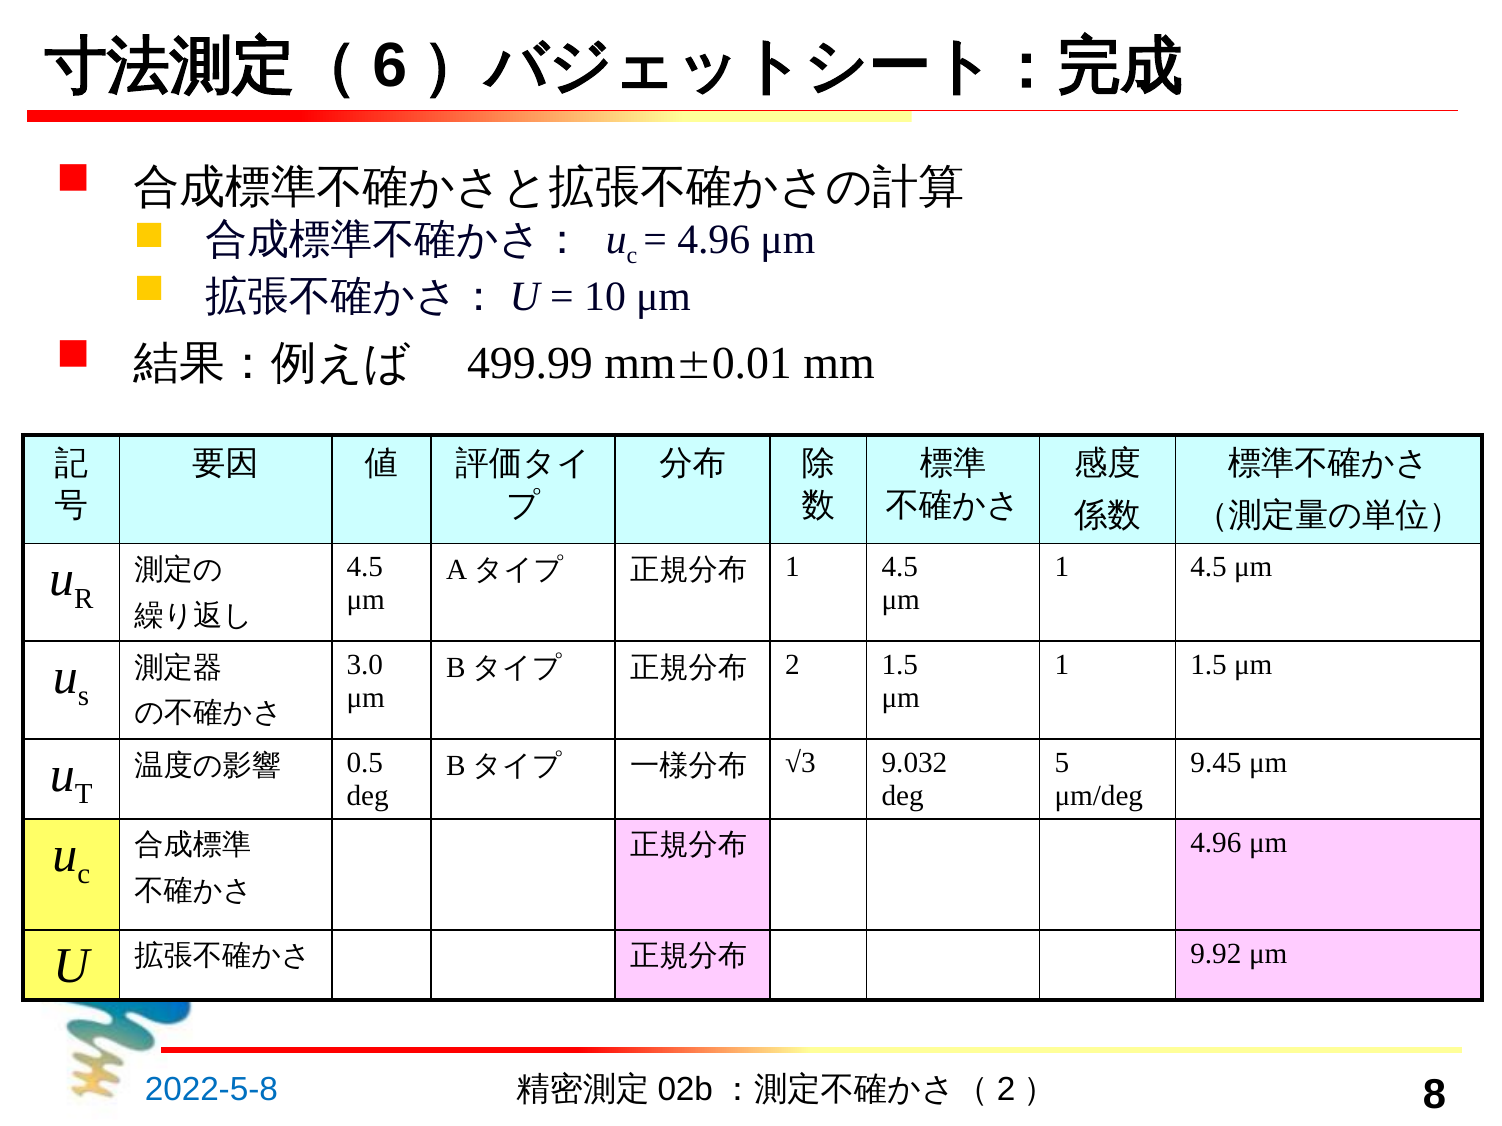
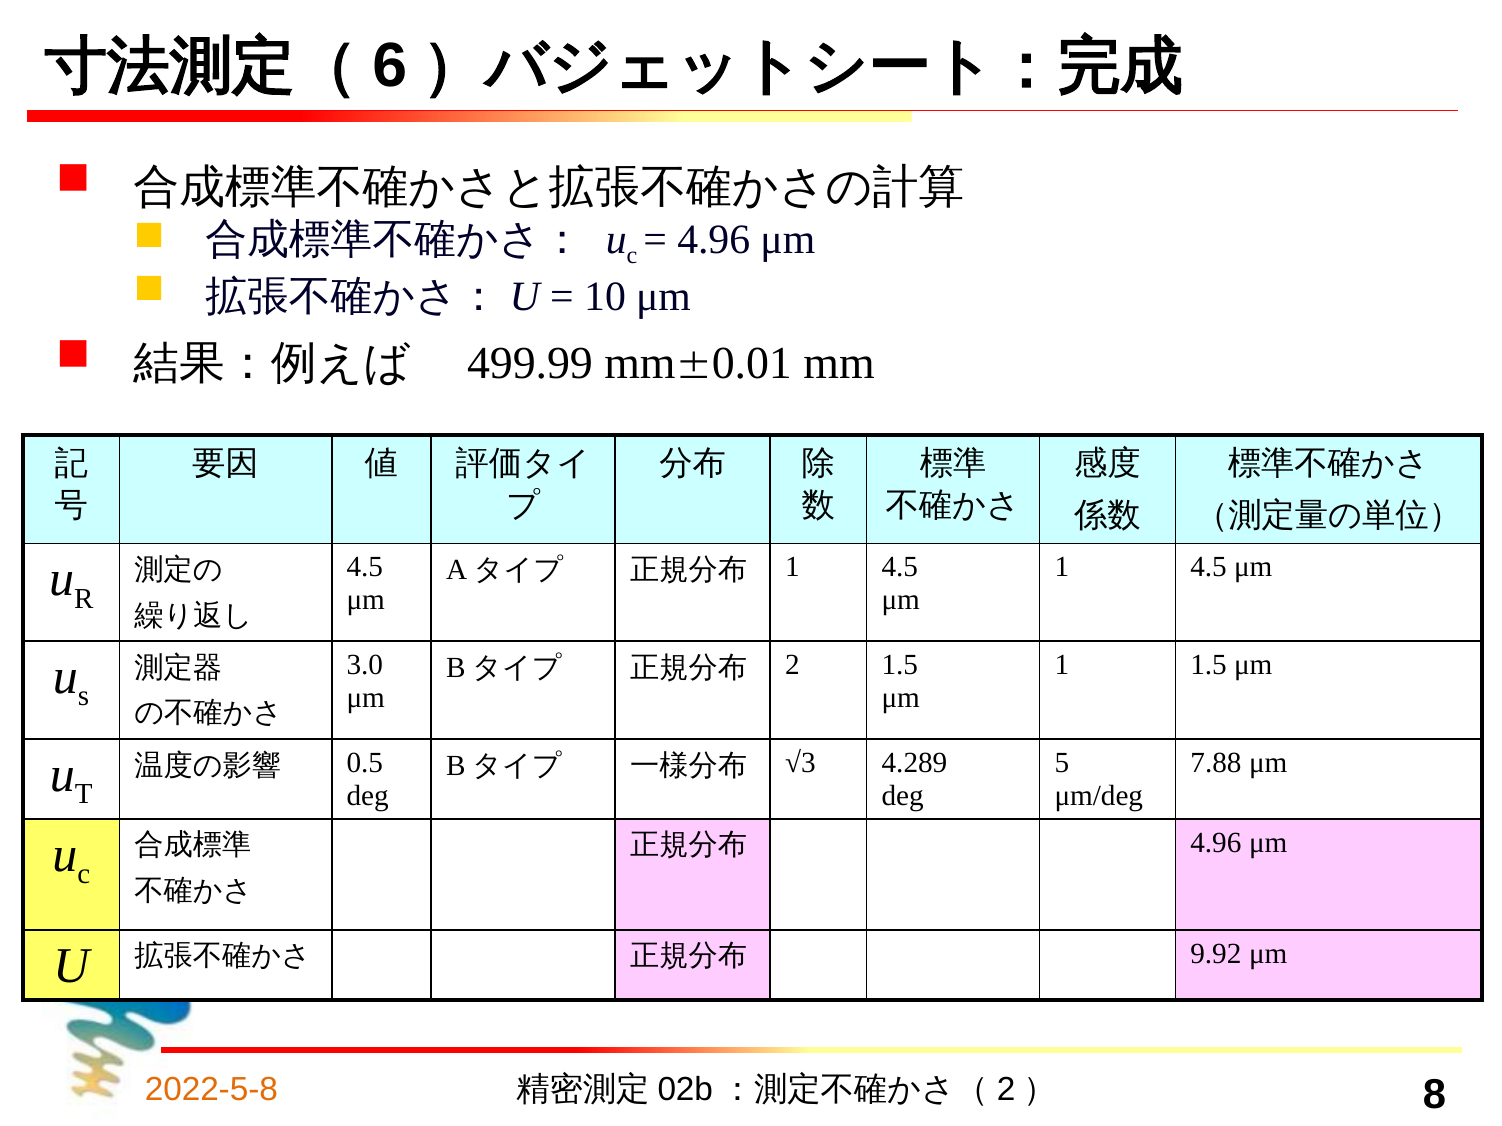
9.45: 9.45 -> 7.88 (1216, 764)
9.032: 9.032 -> 4.289 (914, 764)
2022-5-8 colour: blue -> orange (211, 1090)
